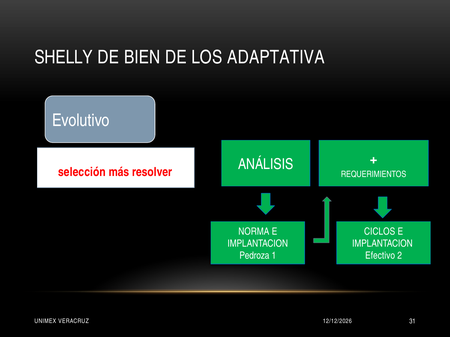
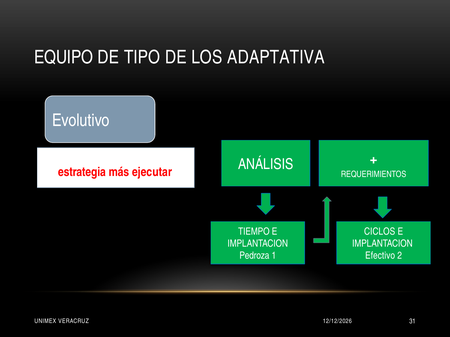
SHELLY: SHELLY -> EQUIPO (64, 58)
BIEN: BIEN -> TIPO (142, 58)
selección: selección -> estrategia (82, 172)
resolver: resolver -> ejecutar (152, 172)
NORMA: NORMA -> TIEMPO (254, 232)
